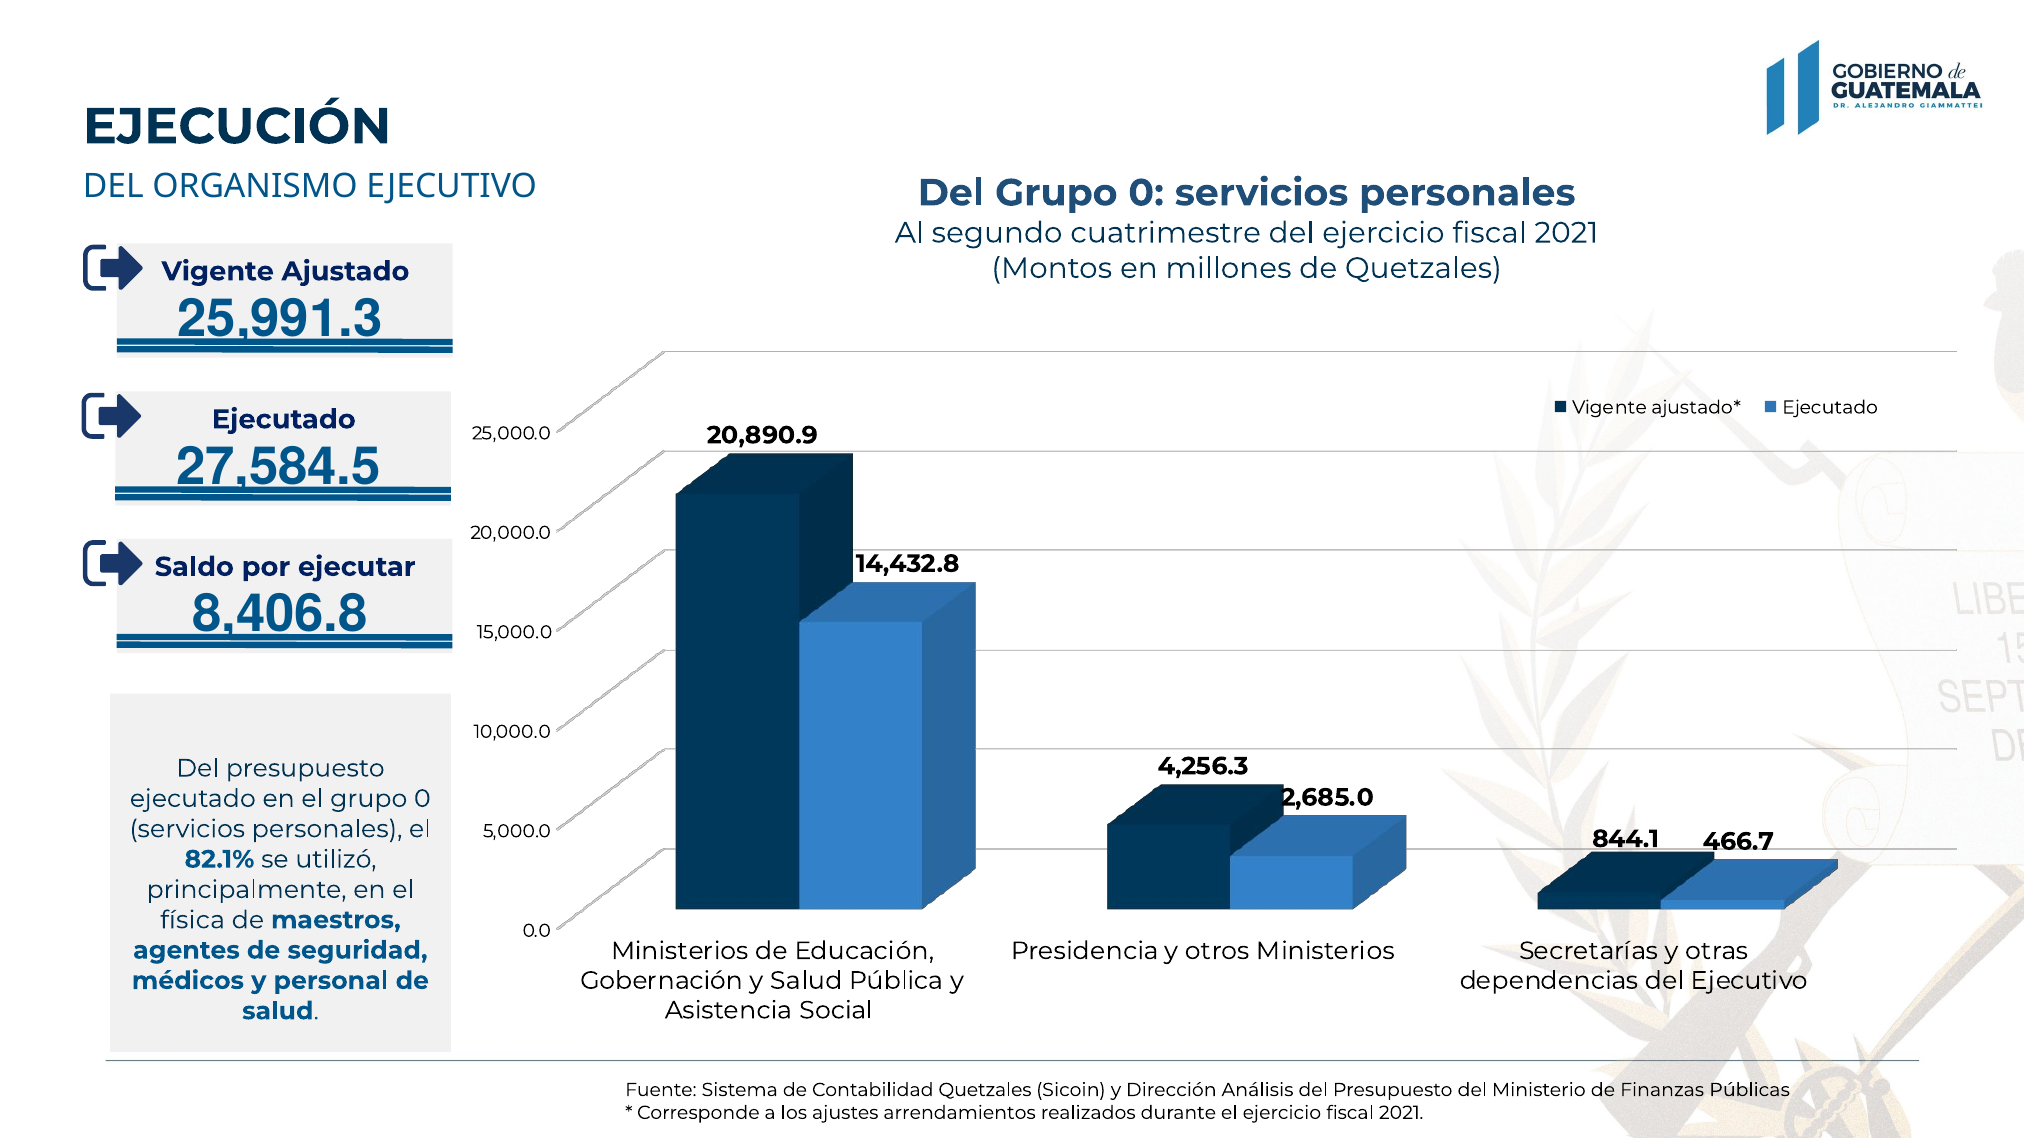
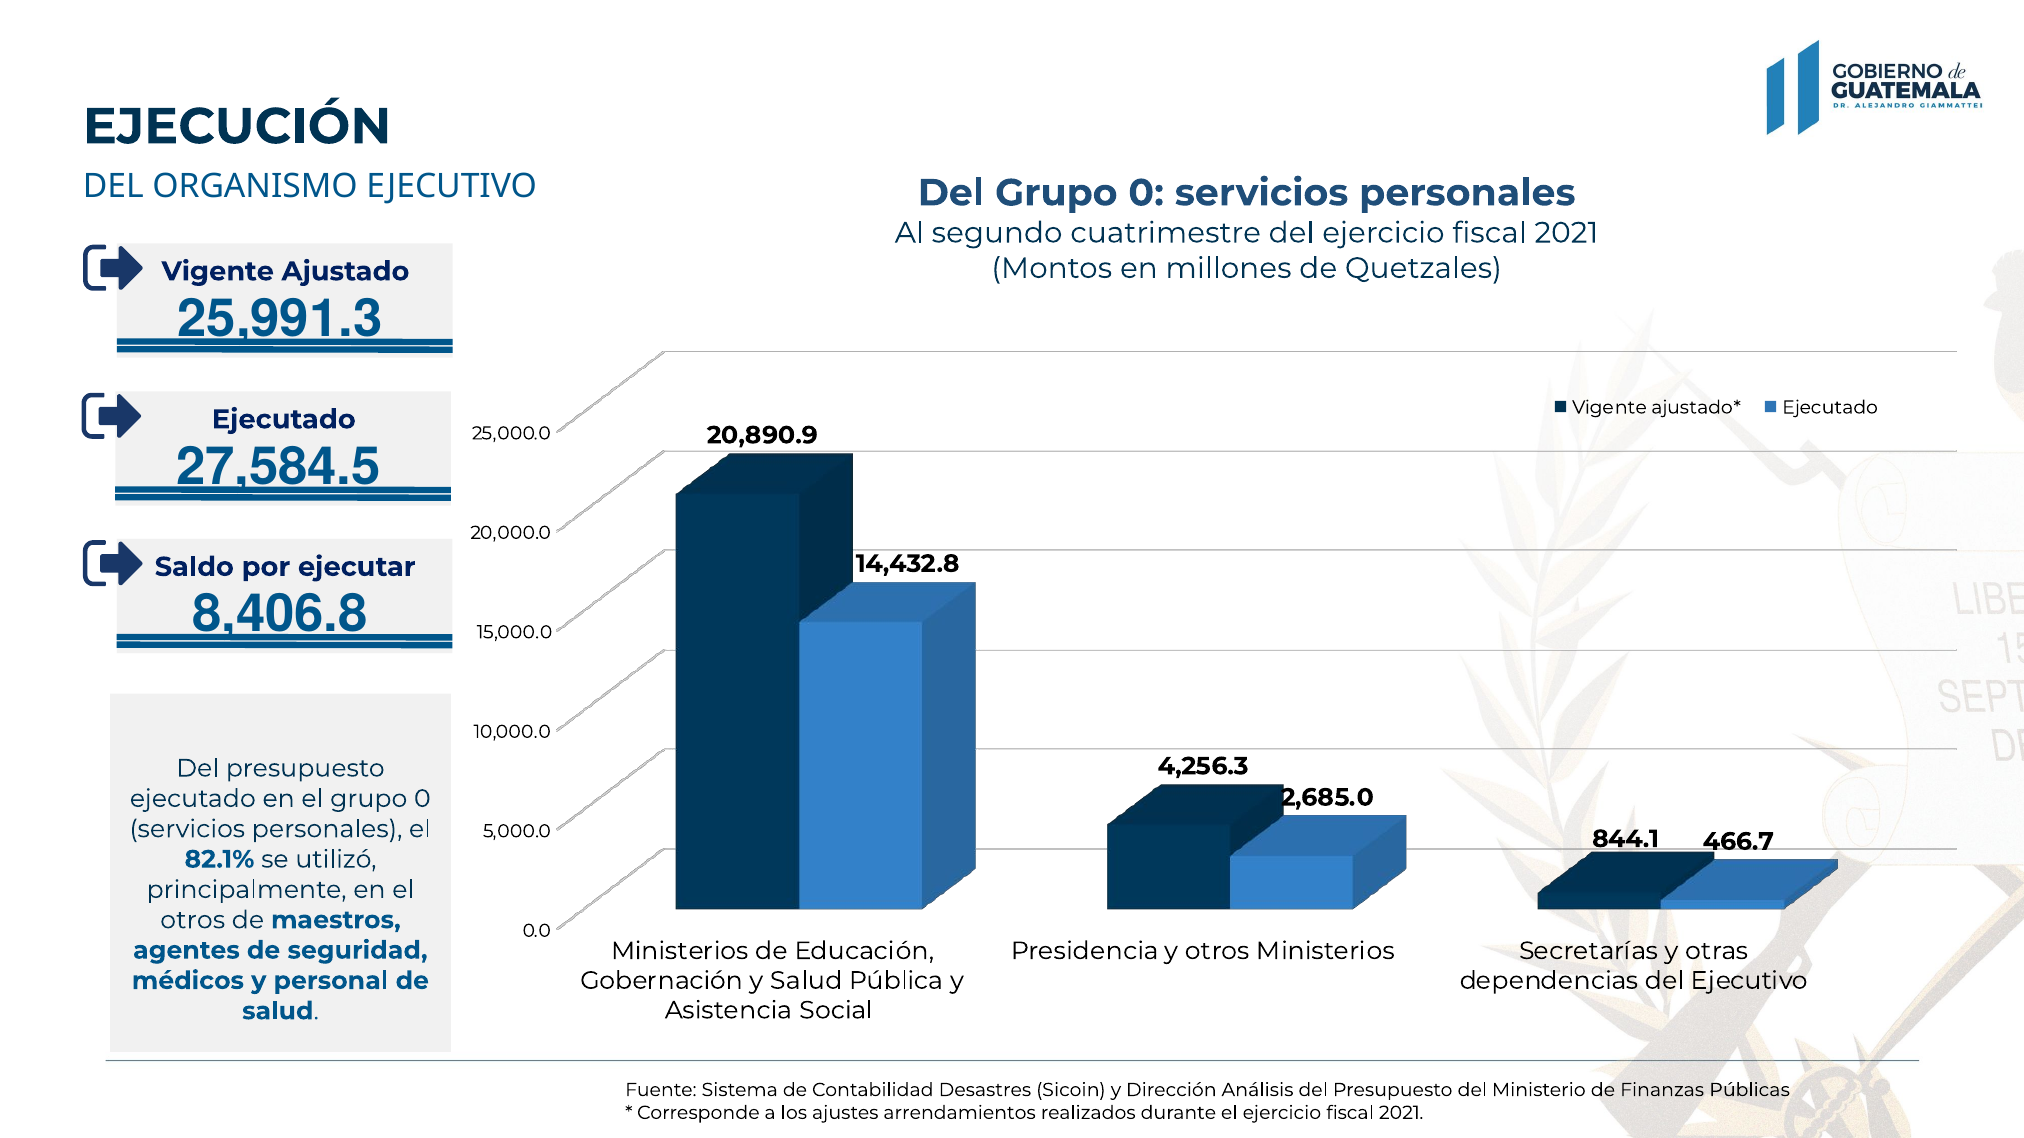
física: física -> otros (193, 920)
Contabilidad Quetzales: Quetzales -> Desastres (985, 1090)
